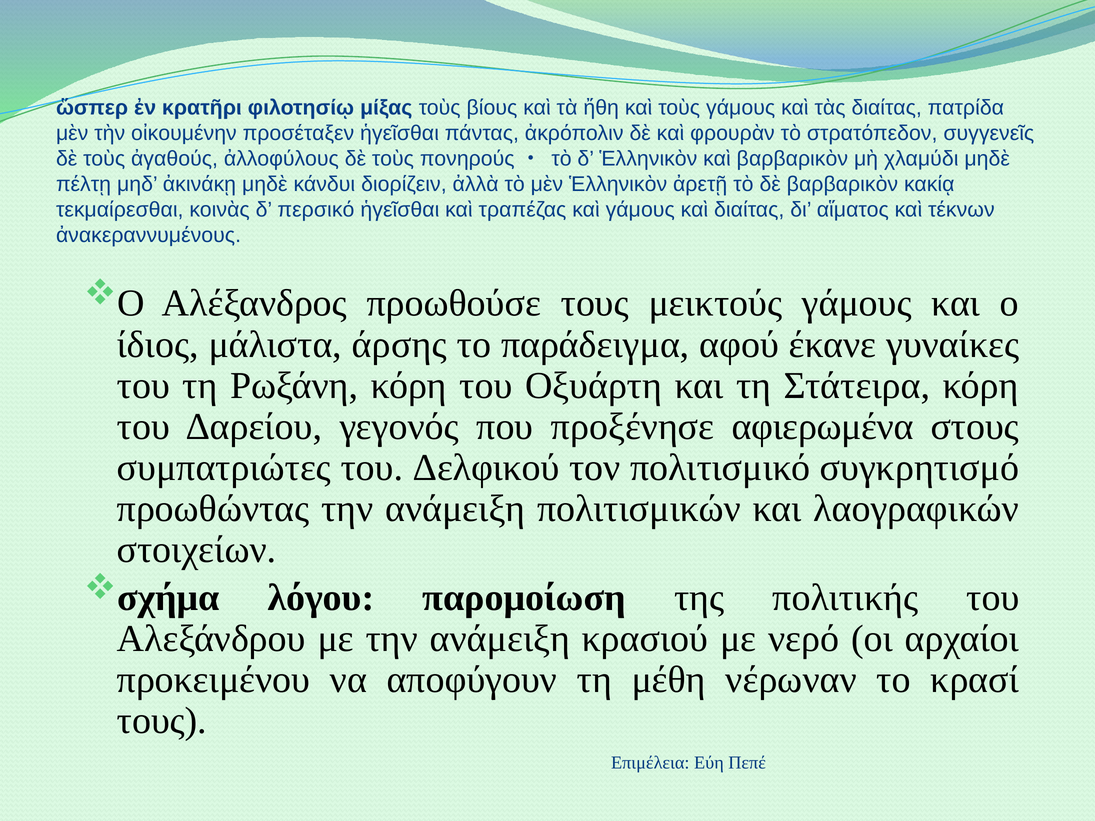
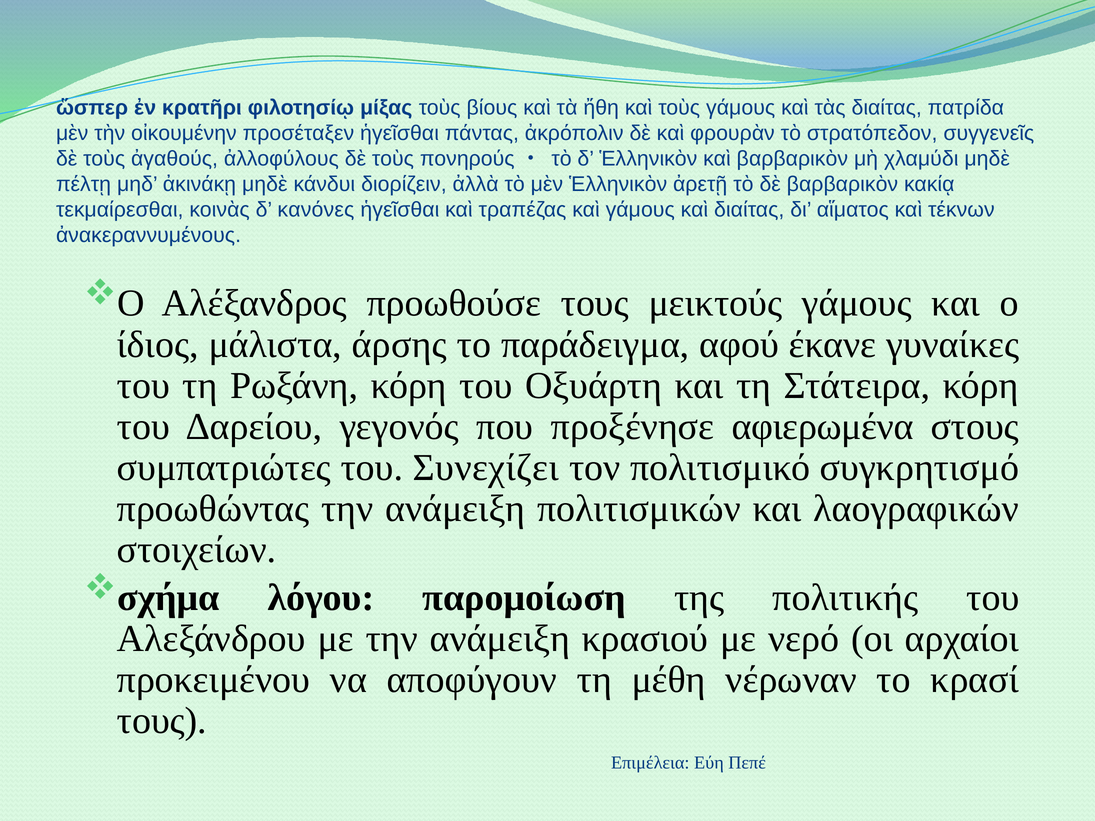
περσικό: περσικό -> κανόνες (316, 210)
Δελφικού: Δελφικού -> Συνεχίζει (486, 468)
